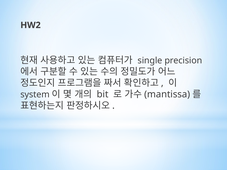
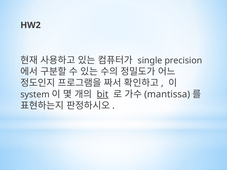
bit underline: none -> present (103, 94)
